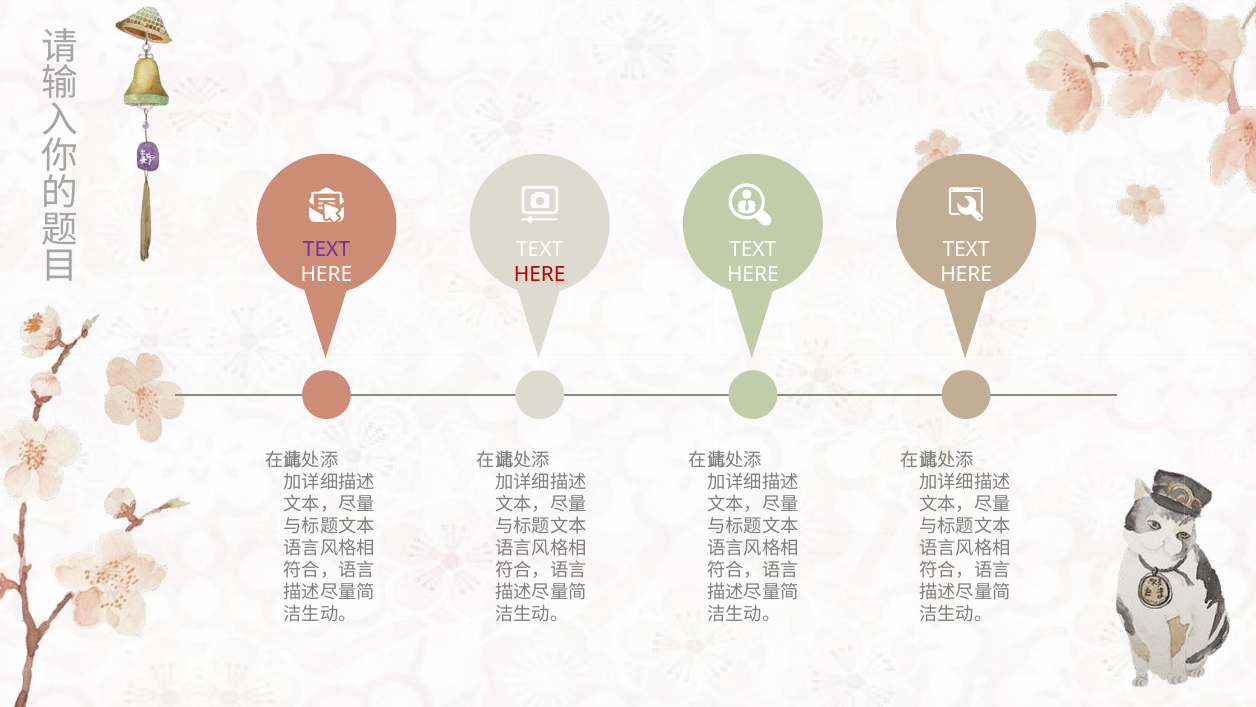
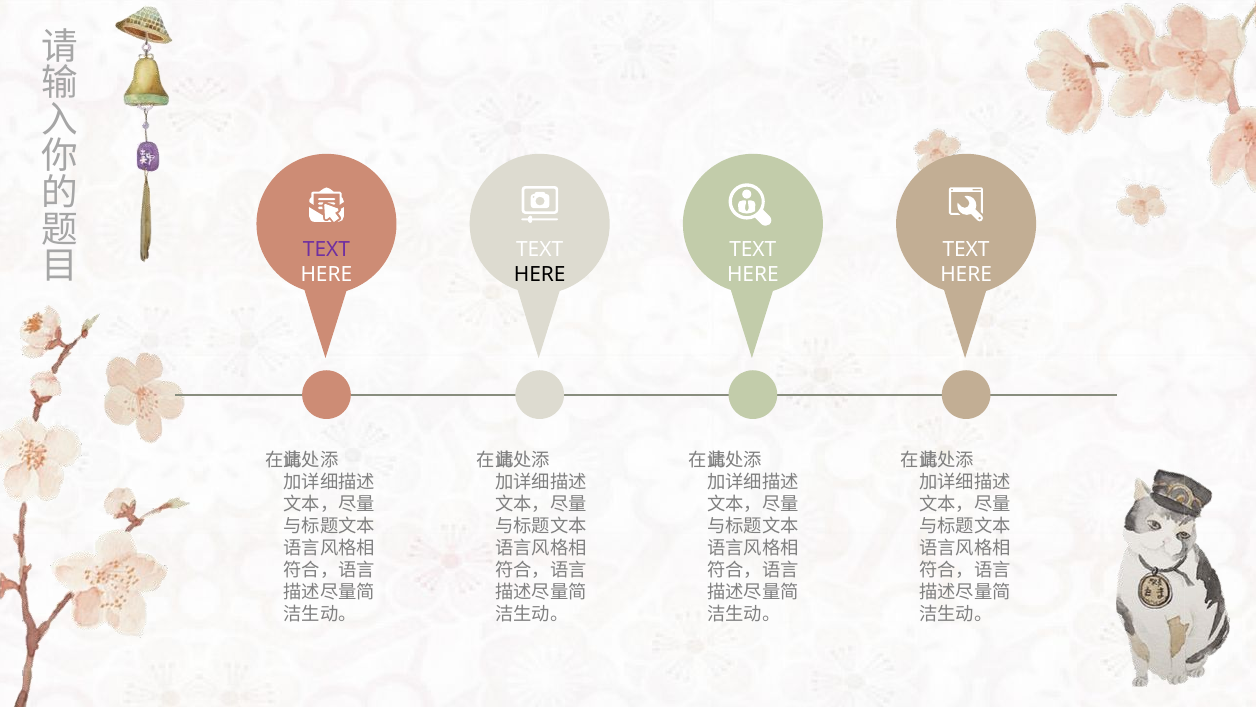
HERE colour: red -> black (540, 274)
